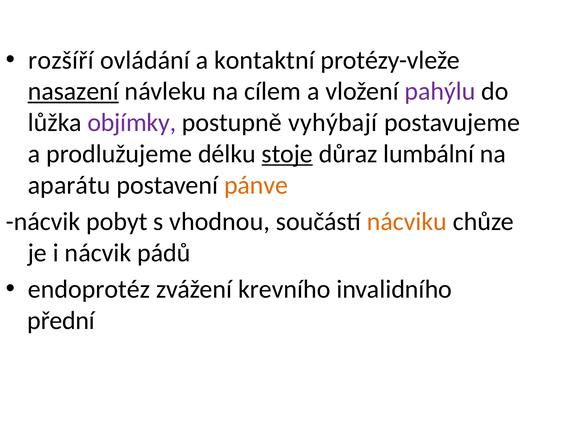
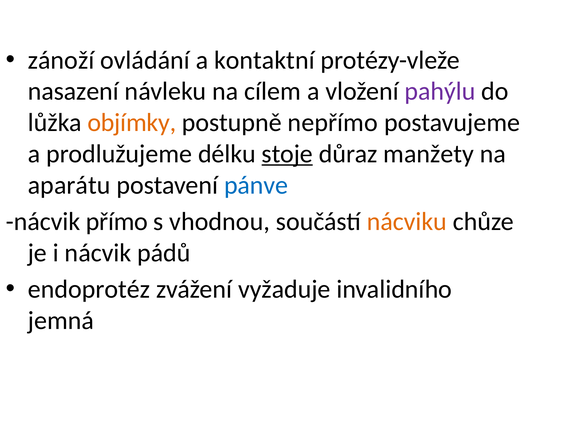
rozšíří: rozšíří -> zánoží (61, 60)
nasazení underline: present -> none (73, 91)
objímky colour: purple -> orange (132, 123)
vyhýbají: vyhýbají -> nepřímo (333, 123)
lumbální: lumbální -> manžety (429, 154)
pánve colour: orange -> blue (256, 185)
pobyt: pobyt -> přímo (117, 221)
krevního: krevního -> vyžaduje (284, 289)
přední: přední -> jemná (61, 320)
